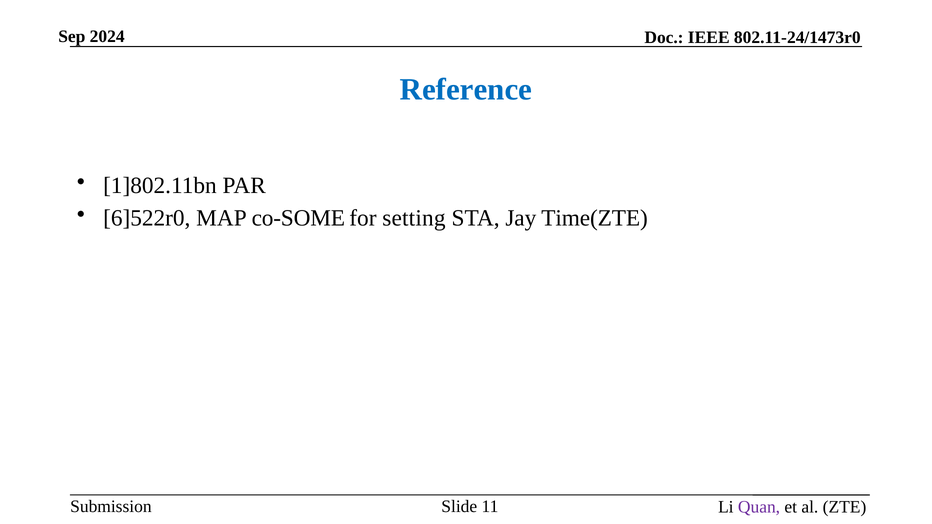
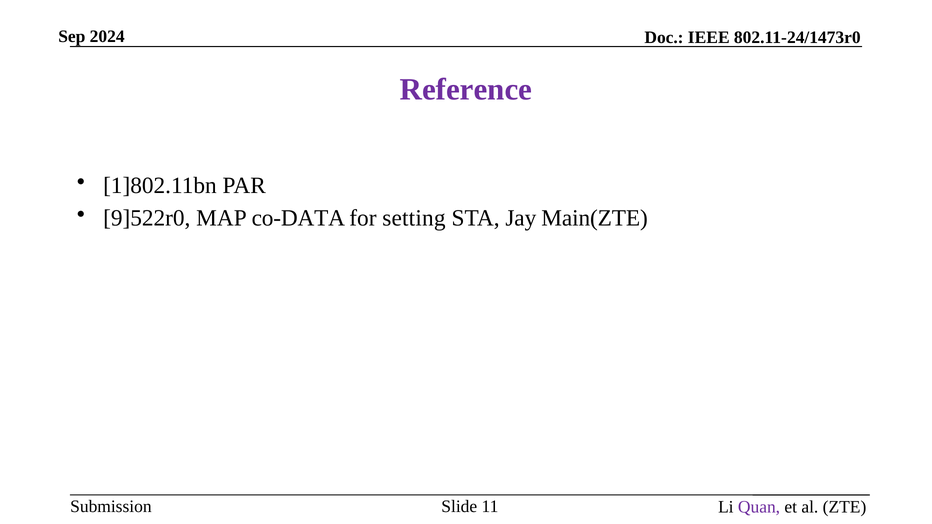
Reference colour: blue -> purple (466, 90)
6]522r0: 6]522r0 -> 9]522r0 (147, 218)
co-SOME: co-SOME -> co-DATA (298, 218)
Time(ZTE: Time(ZTE -> Main(ZTE (595, 218)
